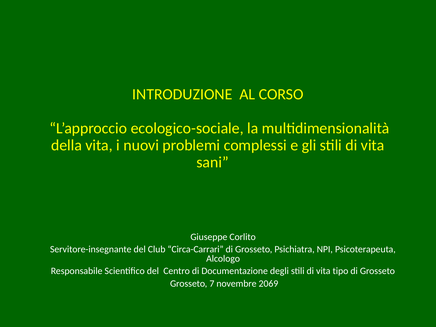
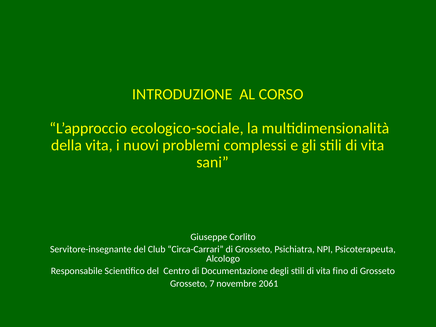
tipo: tipo -> fino (340, 271)
2069: 2069 -> 2061 (268, 284)
